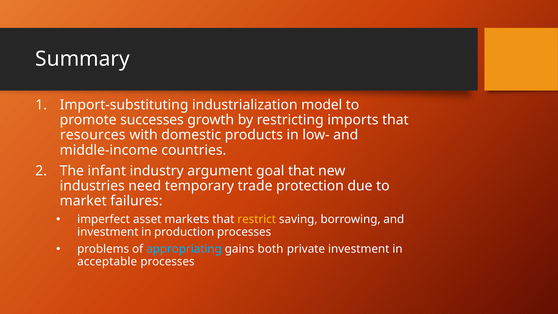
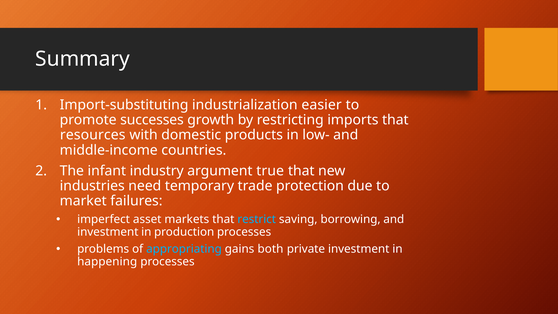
model: model -> easier (322, 105)
goal: goal -> true (270, 171)
restrict colour: yellow -> light blue (257, 219)
acceptable: acceptable -> happening (107, 262)
